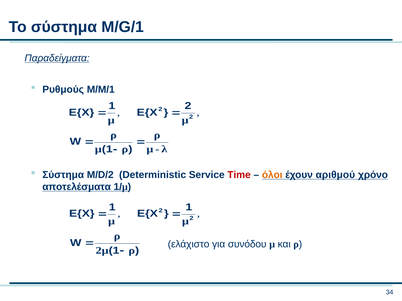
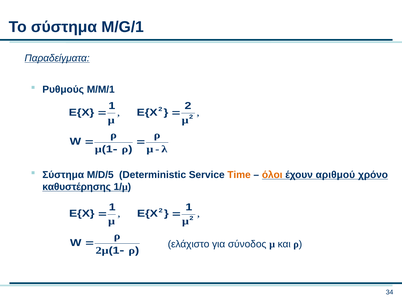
M/D/2: M/D/2 -> M/D/5 (100, 175)
Time colour: red -> orange (239, 175)
αποτελέσματα: αποτελέσματα -> καθυστέρησης (77, 187)
συνόδου: συνόδου -> σύνοδος (247, 245)
